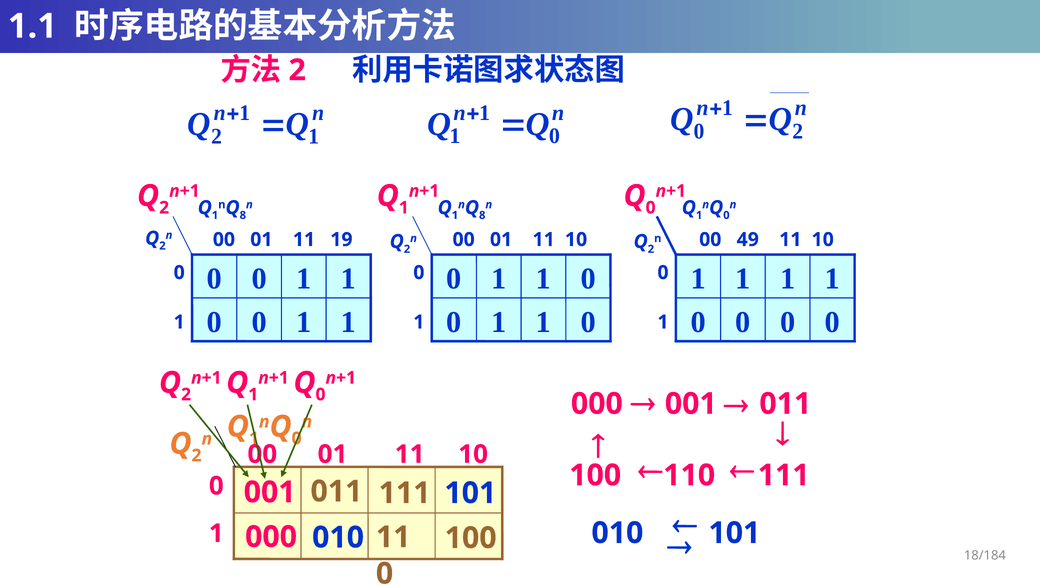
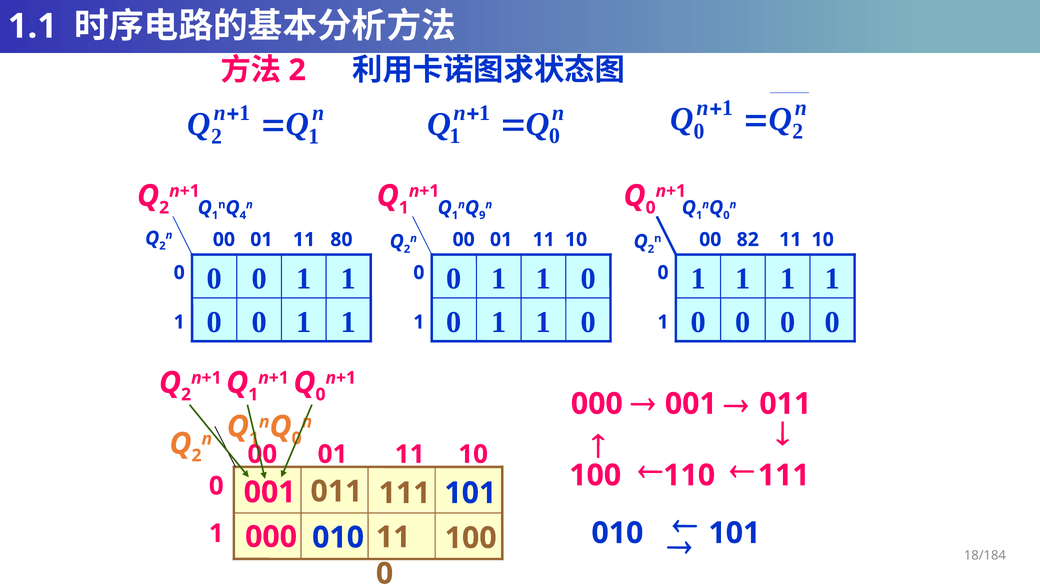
8: 8 -> 4 (243, 215)
8: 8 -> 9 (482, 215)
19: 19 -> 80 (341, 240)
49: 49 -> 82 (748, 240)
